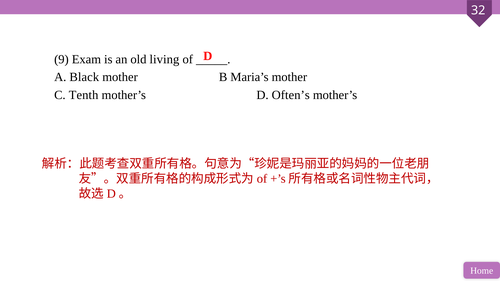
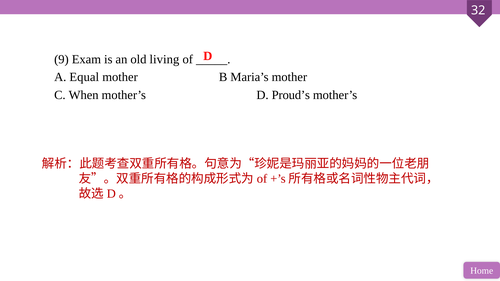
Black: Black -> Equal (84, 77)
Tenth: Tenth -> When (84, 95)
Often’s: Often’s -> Proud’s (291, 95)
